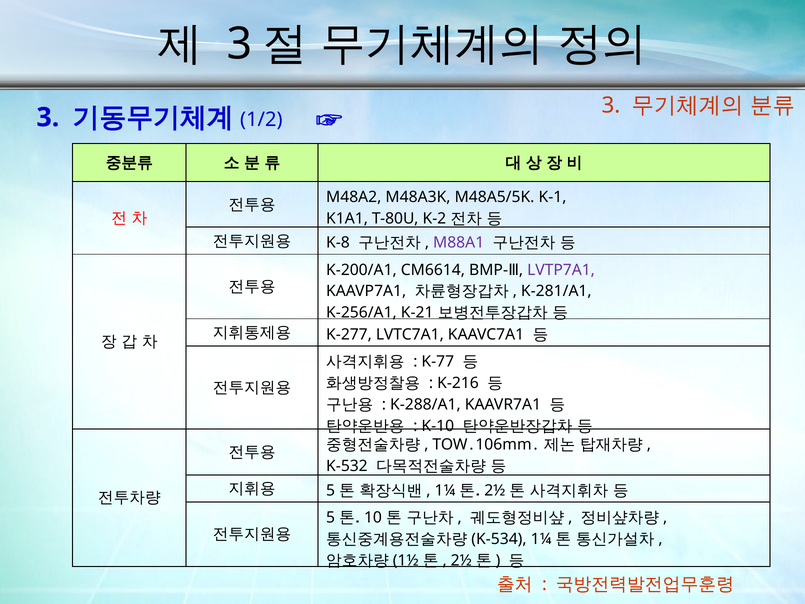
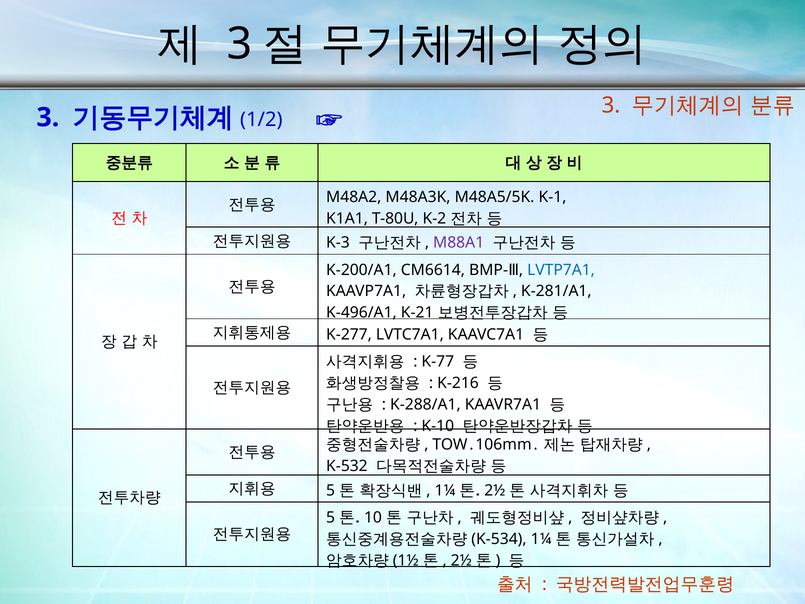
K-8: K-8 -> K-3 (338, 243)
LVTP7A1 colour: purple -> blue (561, 270)
K-256/A1: K-256/A1 -> K-496/A1 (361, 313)
